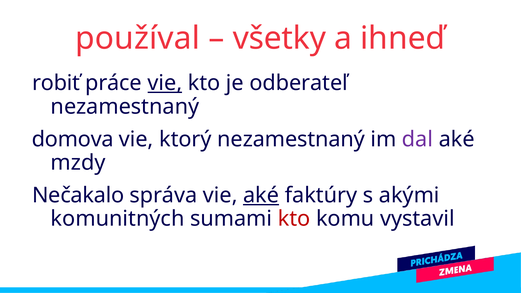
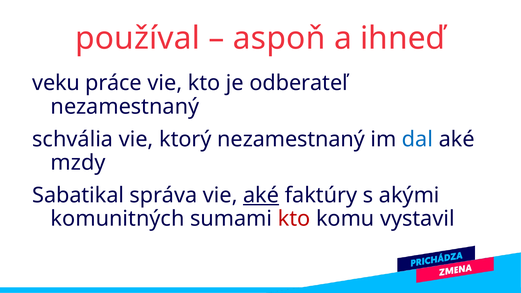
všetky: všetky -> aspoň (279, 38)
robiť: robiť -> veku (56, 83)
vie underline: present -> none (165, 83)
domova: domova -> schvália (73, 139)
dal colour: purple -> blue (417, 139)
Nečakalo: Nečakalo -> Sabatikal (78, 195)
